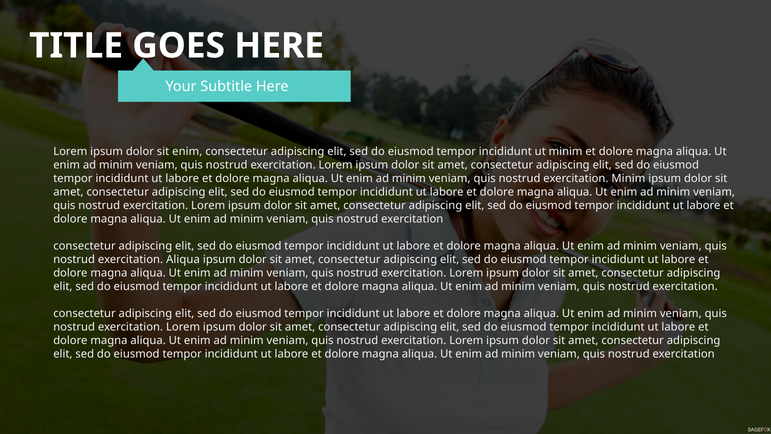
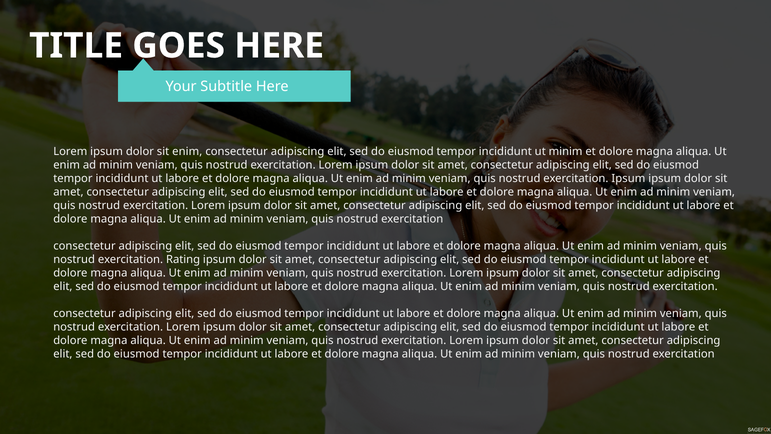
exercitation Minim: Minim -> Ipsum (628, 178)
exercitation Aliqua: Aliqua -> Rating (183, 259)
